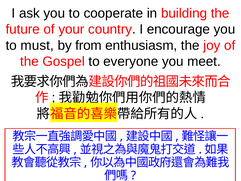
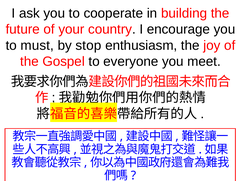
from: from -> stop (88, 45)
